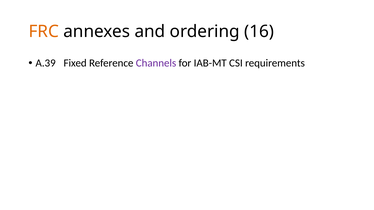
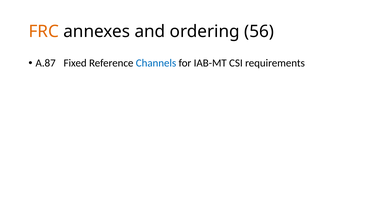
16: 16 -> 56 (259, 31)
A.39: A.39 -> A.87 (46, 63)
Channels colour: purple -> blue (156, 63)
